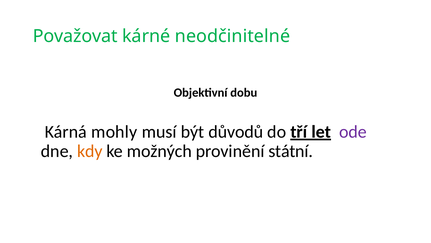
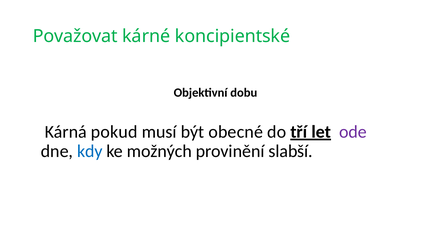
neodčinitelné: neodčinitelné -> koncipientské (233, 36)
mohly: mohly -> pokud (114, 131)
důvodů: důvodů -> obecné (236, 131)
kdy colour: orange -> blue (90, 151)
státní: státní -> slabší (291, 151)
